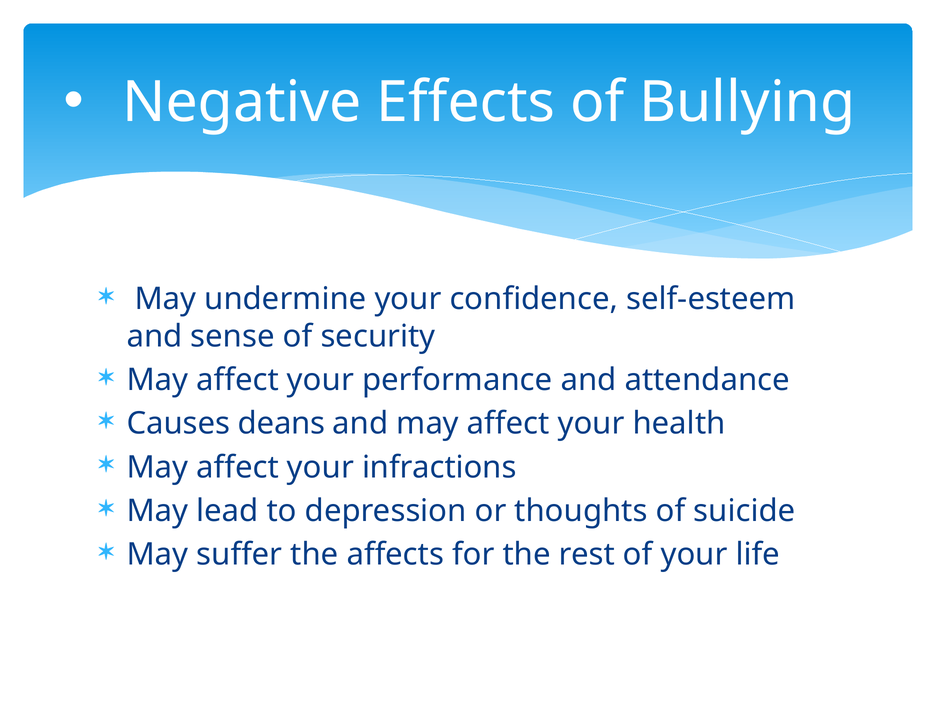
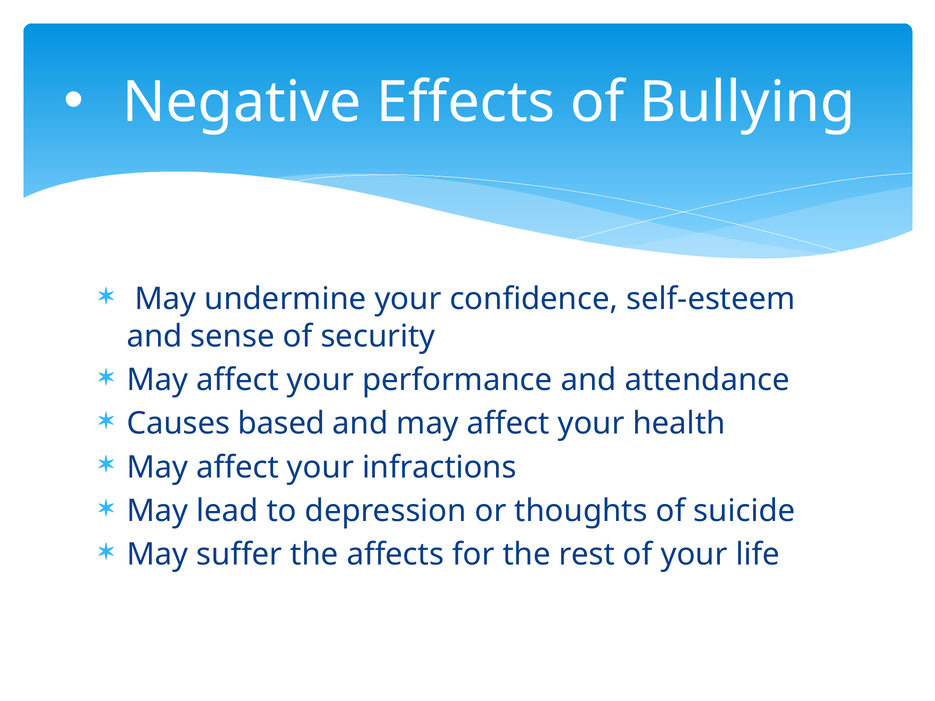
deans: deans -> based (281, 424)
